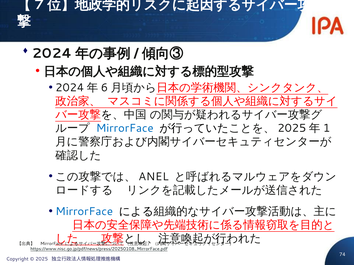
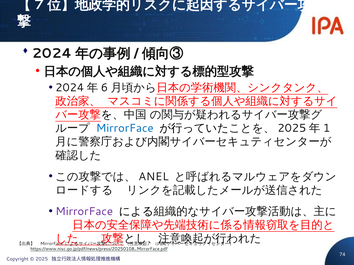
MirrorFace colour: blue -> purple (84, 212)
